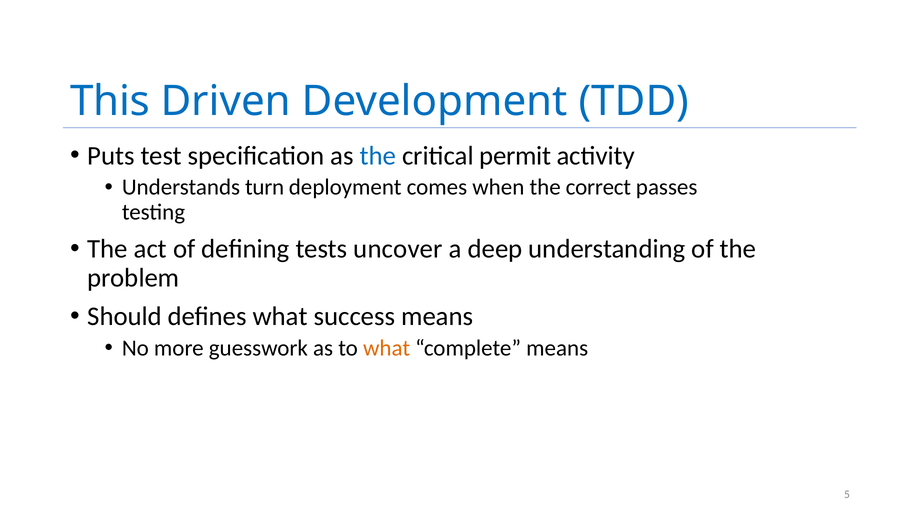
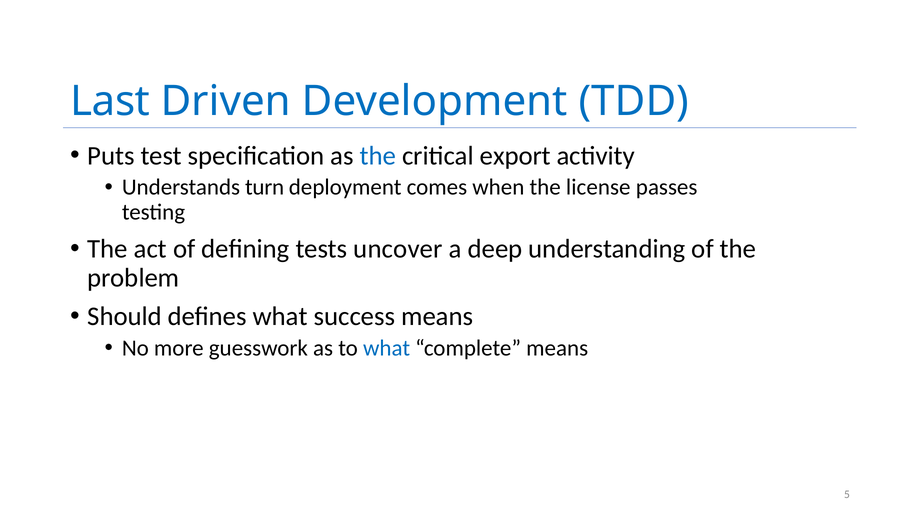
This: This -> Last (110, 101)
permit: permit -> export (515, 155)
correct: correct -> license (598, 187)
what colour: orange -> blue (387, 348)
